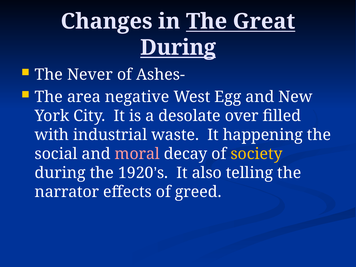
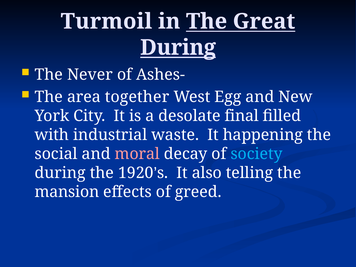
Changes: Changes -> Turmoil (106, 21)
negative: negative -> together (137, 97)
over: over -> final (242, 116)
society colour: yellow -> light blue (257, 154)
narrator: narrator -> mansion (67, 192)
